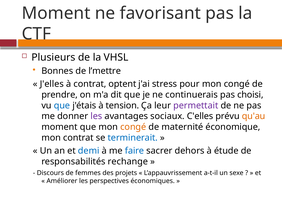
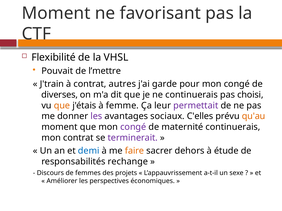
Plusieurs: Plusieurs -> Flexibilité (54, 58)
Bonnes: Bonnes -> Pouvait (57, 71)
J'elles: J'elles -> J'train (52, 84)
optent: optent -> autres (122, 84)
stress: stress -> garde (165, 84)
prendre: prendre -> diverses (60, 95)
que colour: blue -> orange (62, 106)
tension: tension -> femme (122, 106)
congé colour: orange -> purple (133, 127)
maternité économique: économique -> continuerais (233, 127)
terminerait colour: blue -> purple (133, 138)
faire colour: blue -> orange (134, 151)
